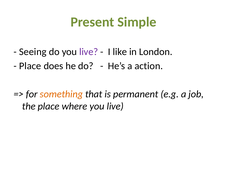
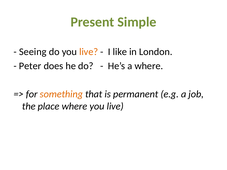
live colour: purple -> orange (89, 52)
Place: Place -> Peter (30, 66)
a action: action -> where (149, 66)
